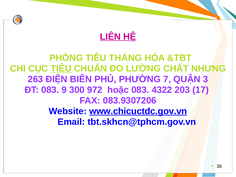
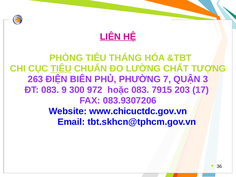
NHƯNG: NHƯNG -> TƯỢNG (209, 69)
4322: 4322 -> 7915 (162, 90)
www.chicuctdc.gov.vn underline: present -> none (138, 111)
